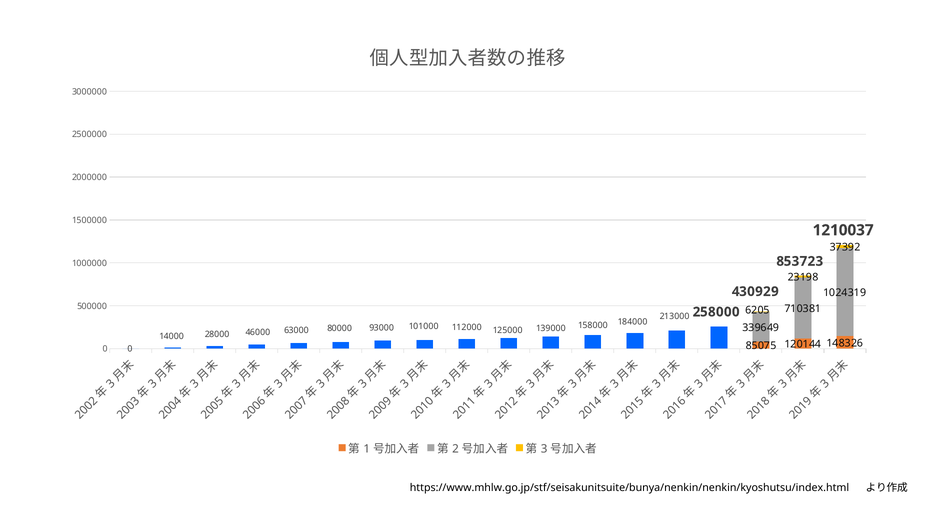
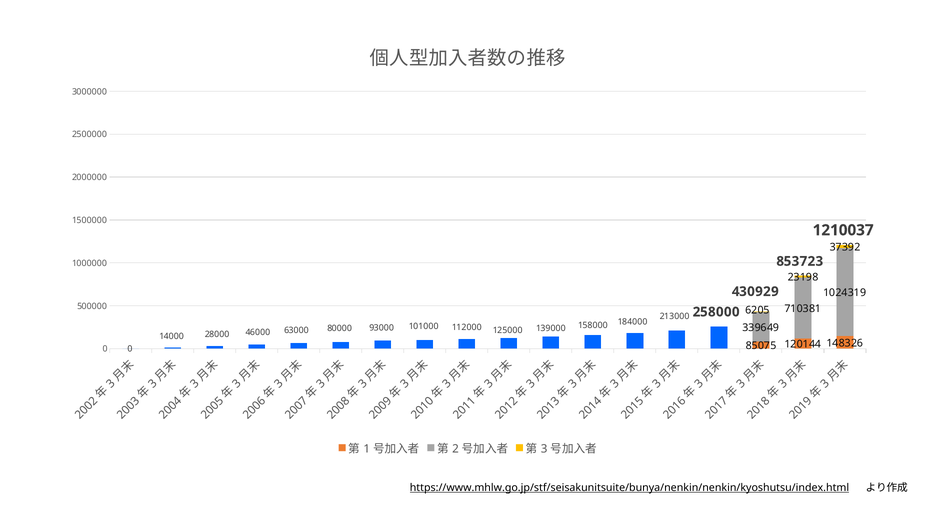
https://www.mhlw.go.jp/stf/seisakunitsuite/bunya/nenkin/nenkin/kyoshutsu/index.html underline: none -> present (629, 488)
